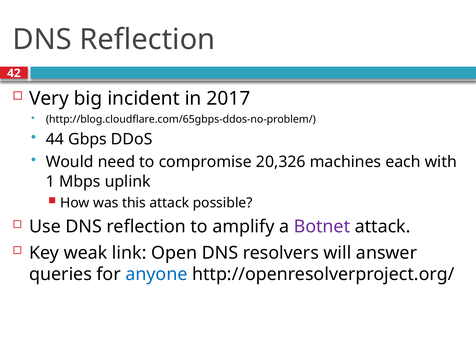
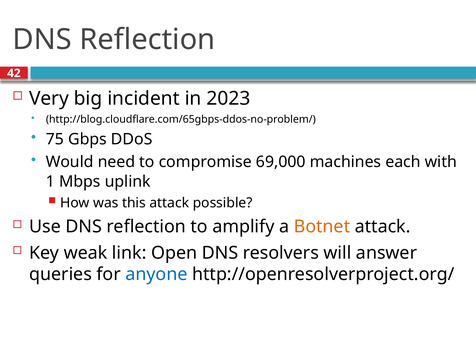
2017: 2017 -> 2023 (228, 98)
44: 44 -> 75 (55, 139)
20,326: 20,326 -> 69,000 (281, 162)
Botnet colour: purple -> orange (322, 227)
